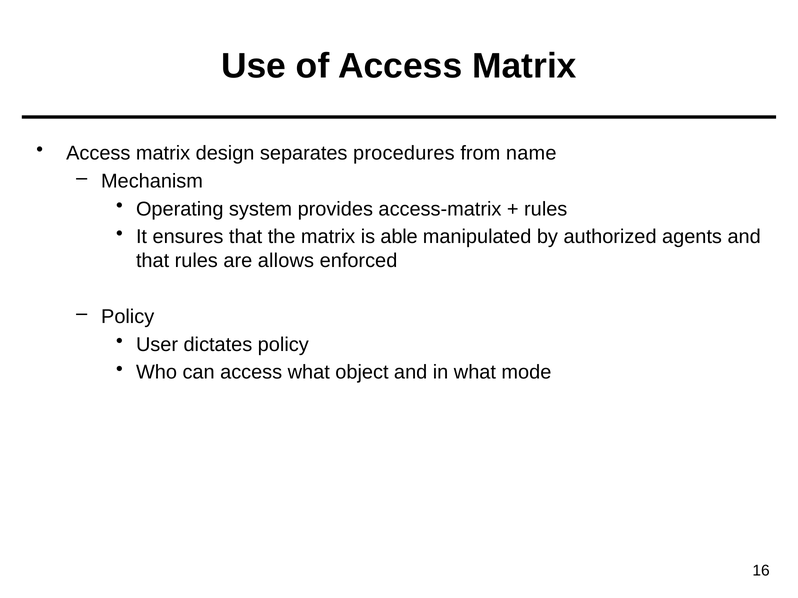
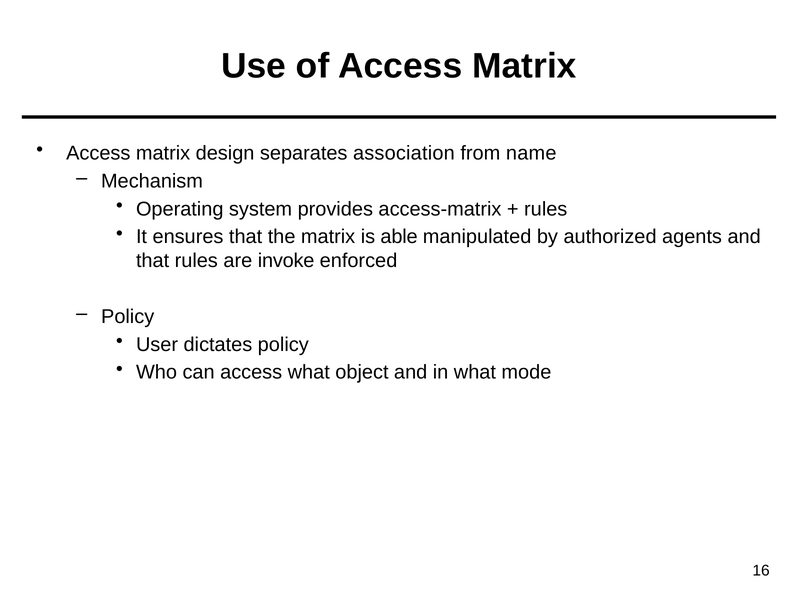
procedures: procedures -> association (404, 153)
allows: allows -> invoke (286, 261)
